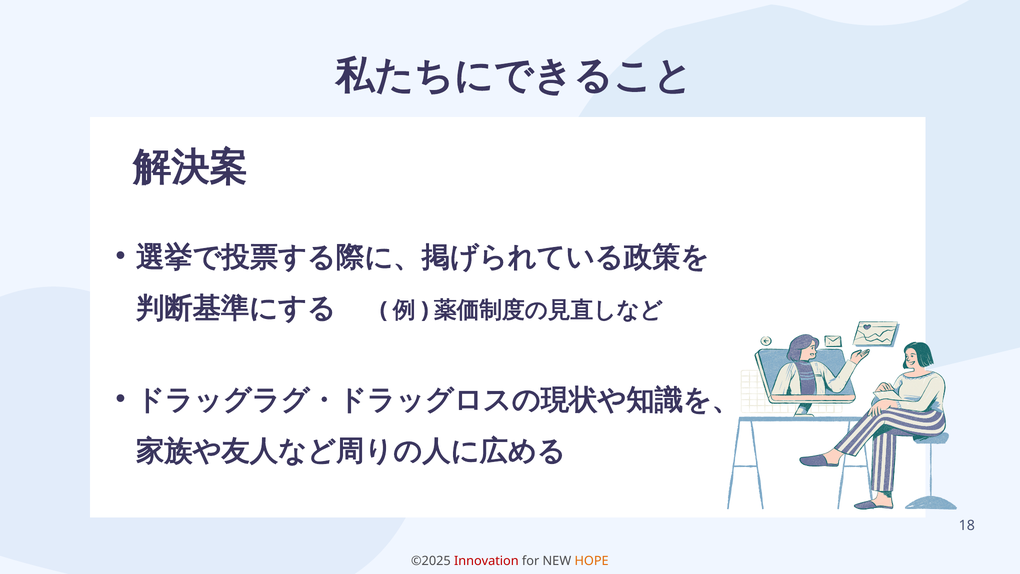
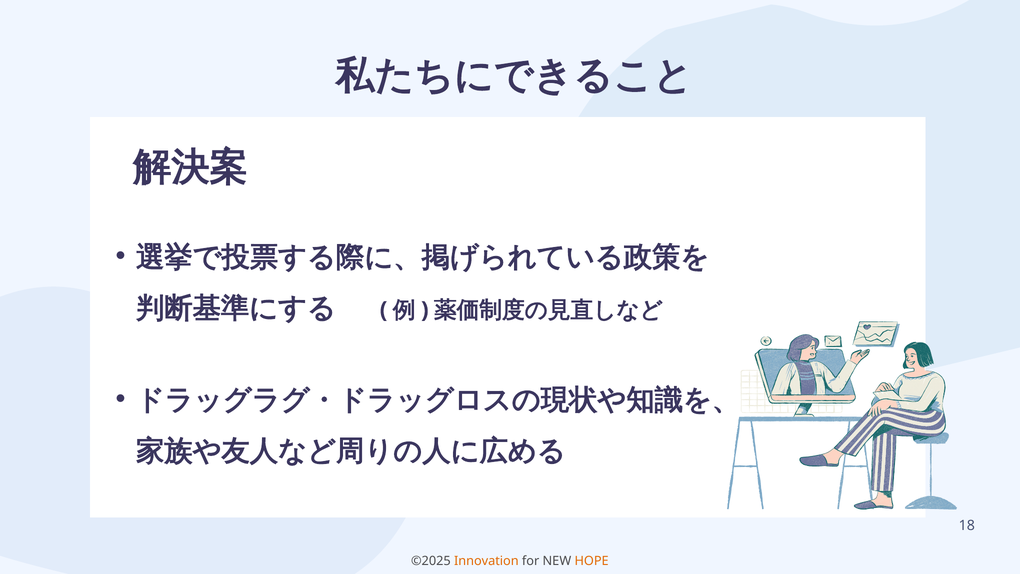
Innovation colour: red -> orange (486, 561)
